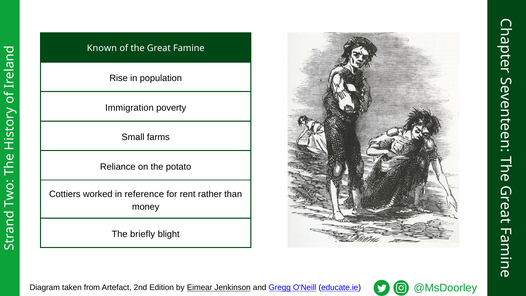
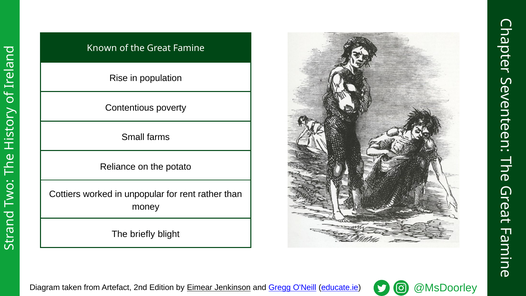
Immigration: Immigration -> Contentious (129, 108)
reference: reference -> unpopular (144, 194)
